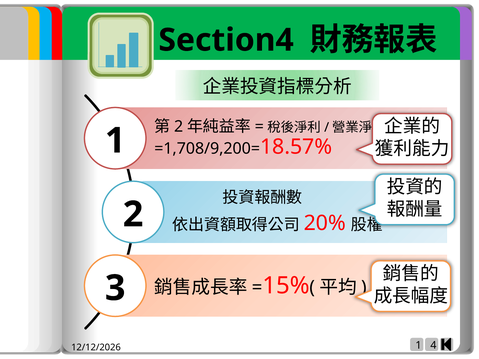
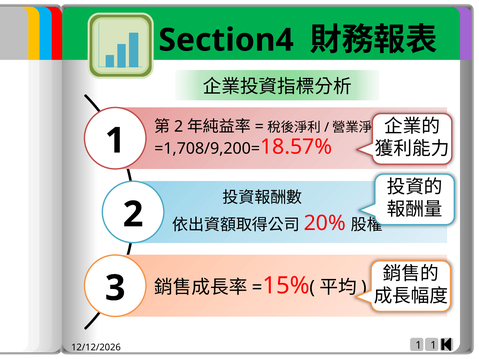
1 4: 4 -> 1 (433, 345)
